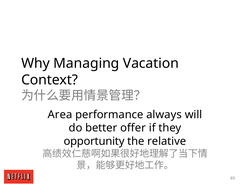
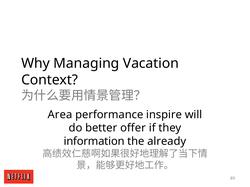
always: always -> inspire (164, 115)
opportunity: opportunity -> information (94, 142)
relative: relative -> already (167, 142)
